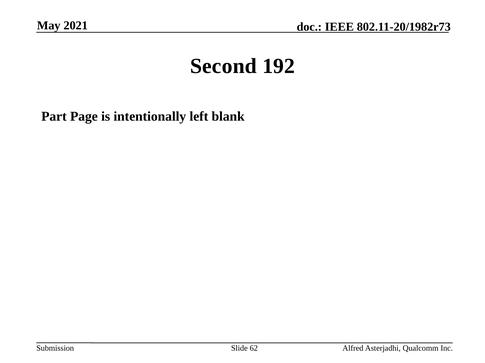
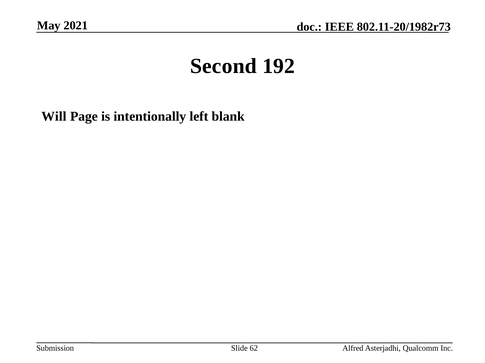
Part: Part -> Will (54, 117)
